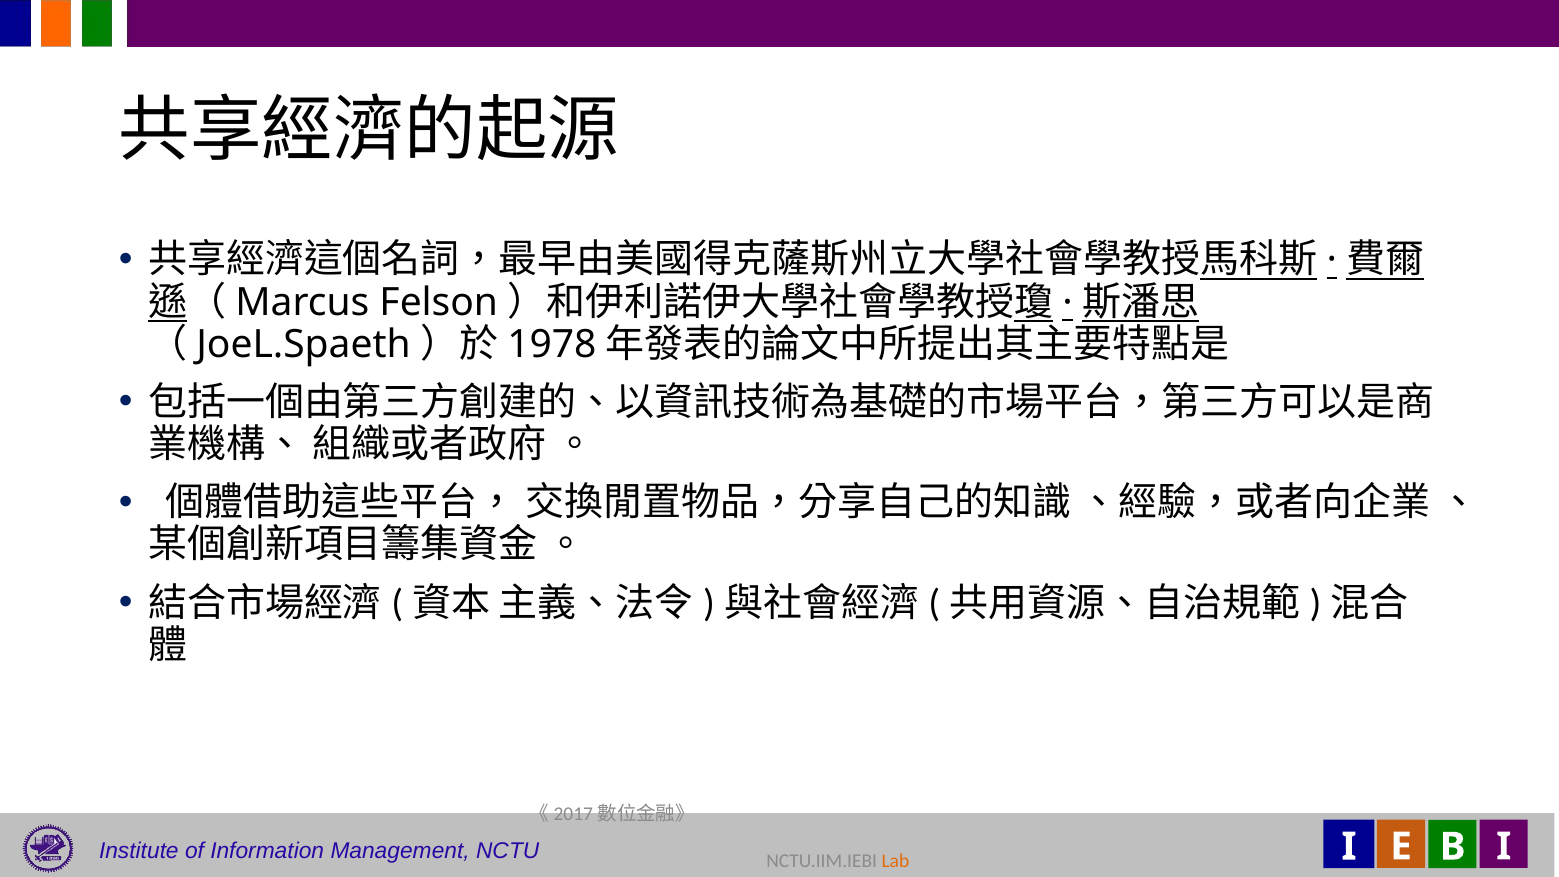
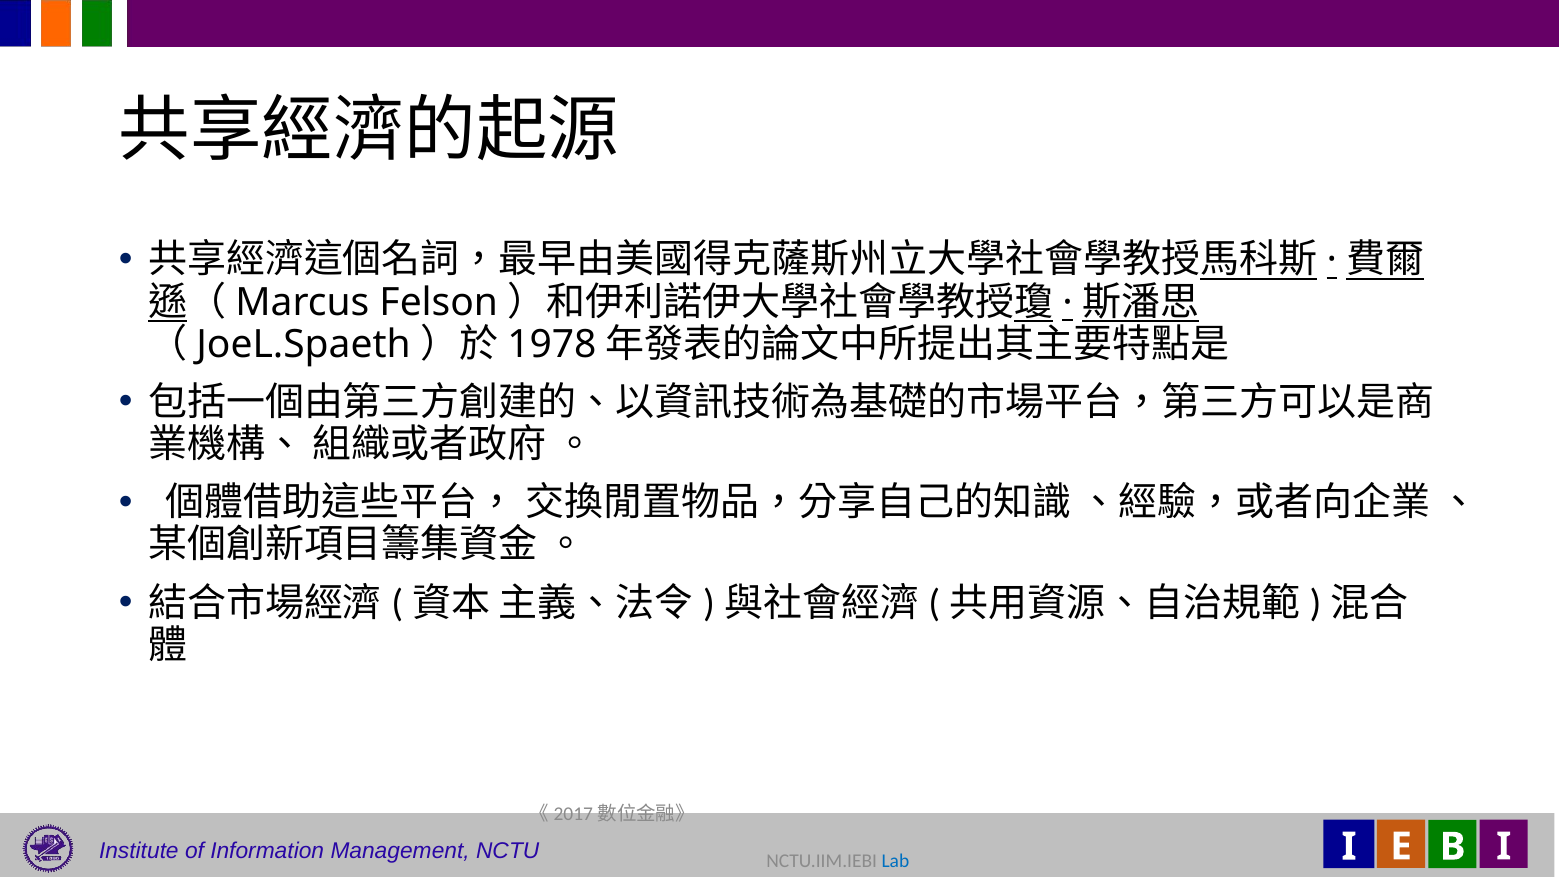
Lab colour: orange -> blue (895, 861)
